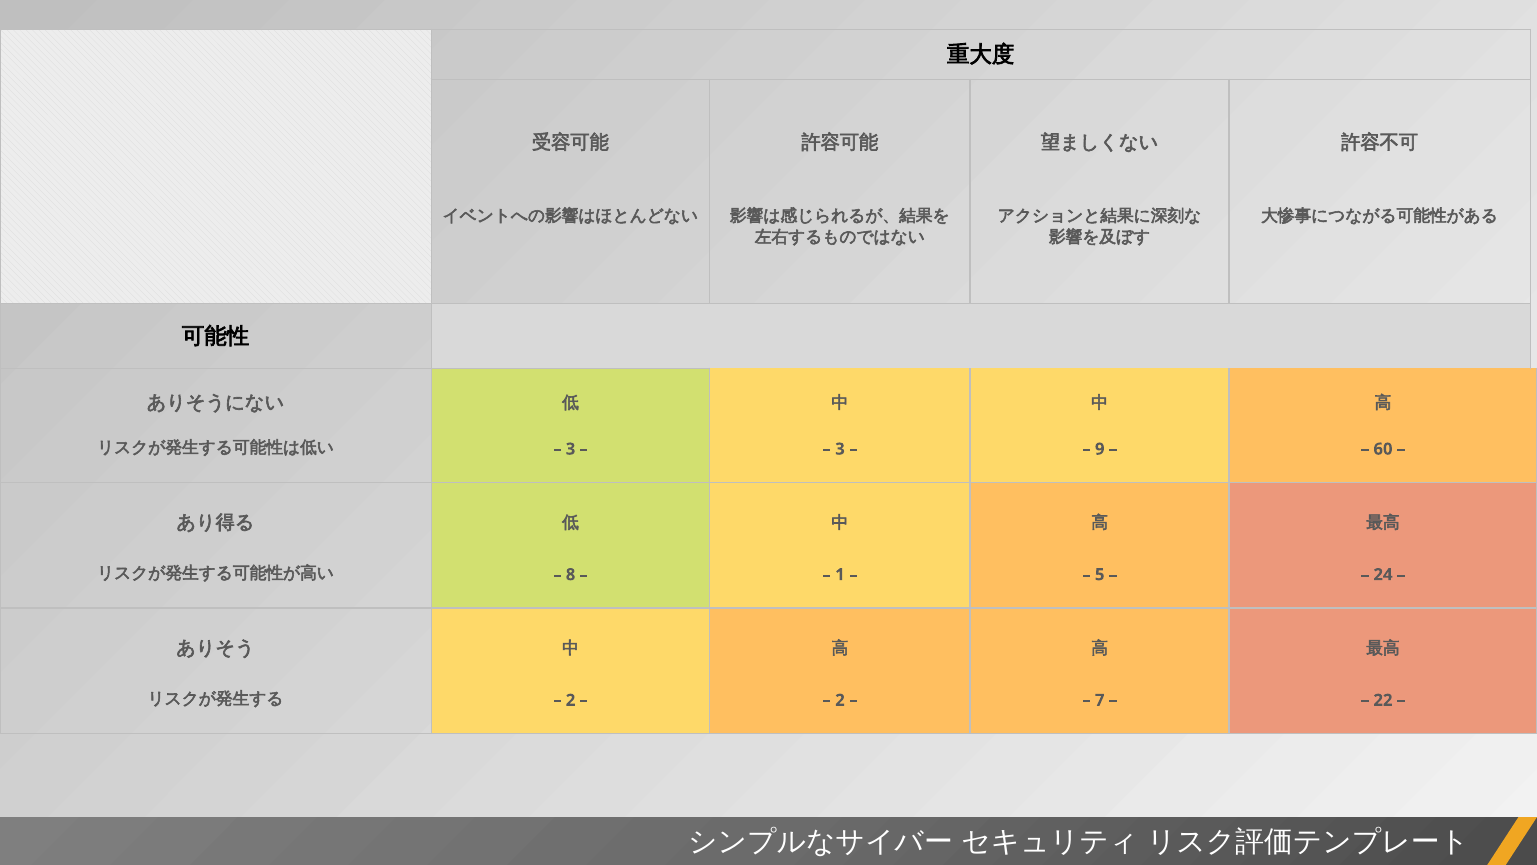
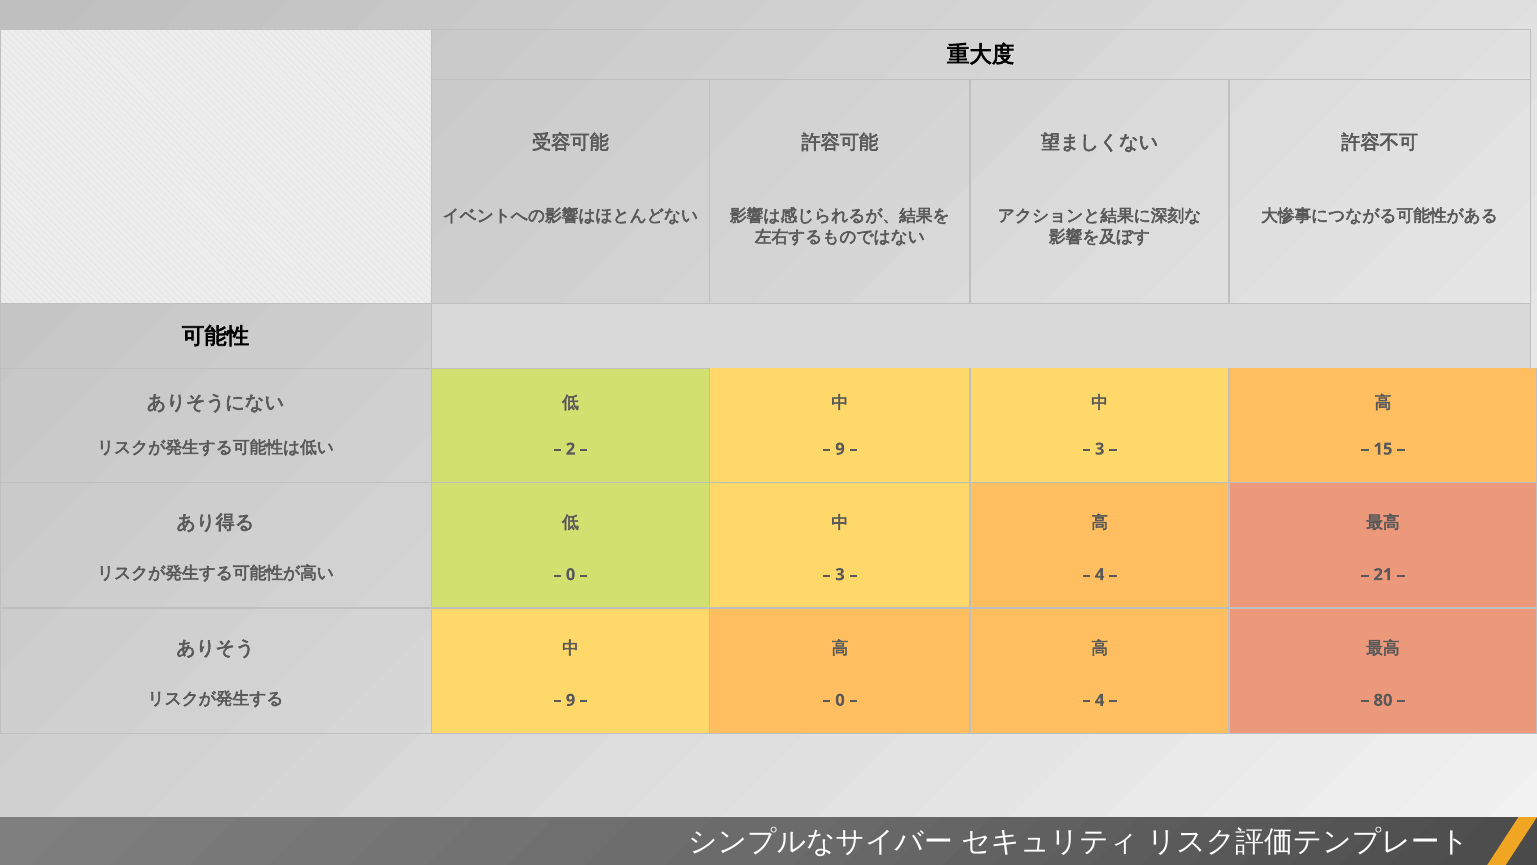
3: 3 -> 2 (571, 449)
3: 3 -> 9 (840, 449)
9: 9 -> 3 (1100, 449)
60: 60 -> 15 (1383, 449)
8: 8 -> 0 (571, 574)
1: 1 -> 3 (840, 574)
5: 5 -> 4 (1100, 574)
24: 24 -> 21 (1383, 574)
2: 2 -> 9 (571, 700)
2: 2 -> 0 (840, 700)
7: 7 -> 4 (1100, 700)
22: 22 -> 80 (1383, 700)
